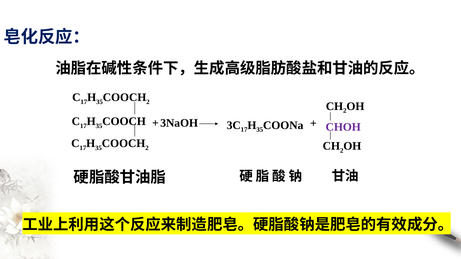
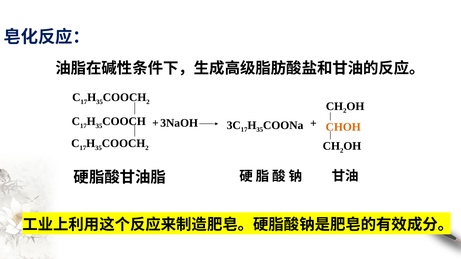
CHOH colour: purple -> orange (343, 127)
